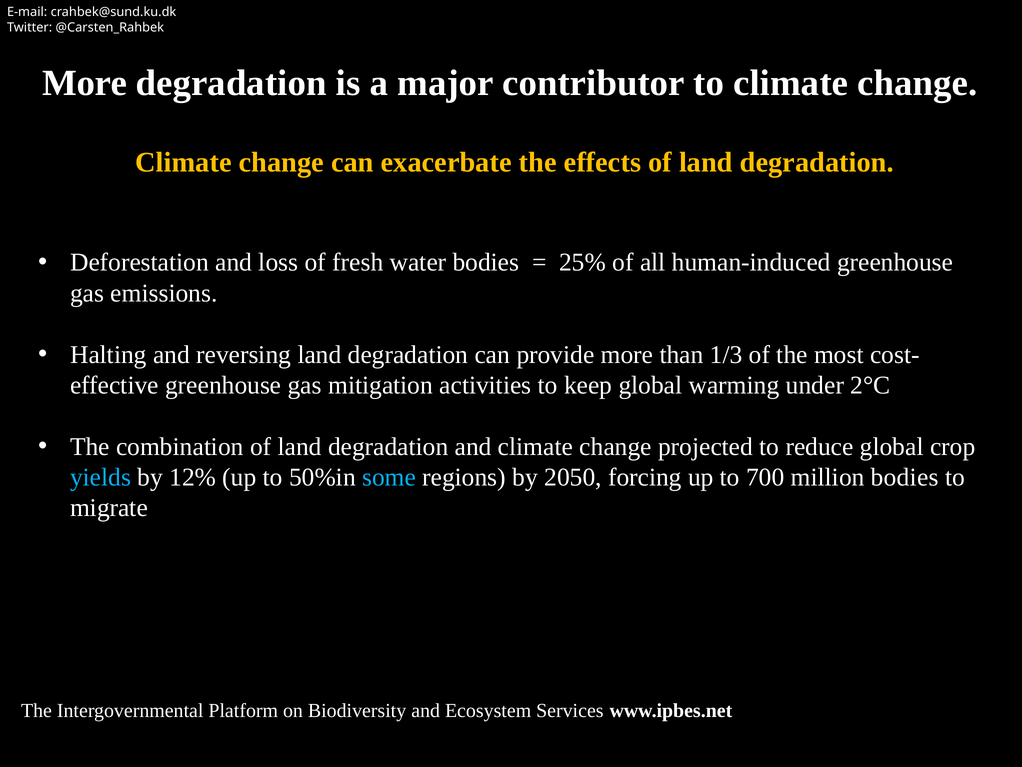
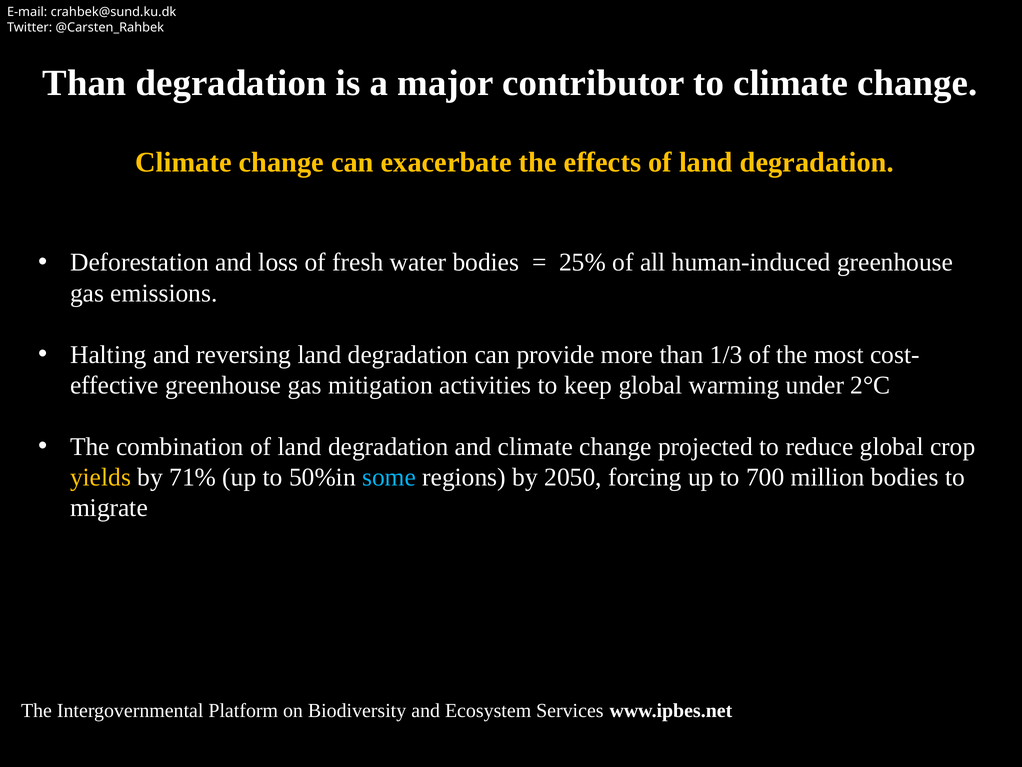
More: More -> Than (84, 83)
yields colour: light blue -> yellow (101, 477)
12%: 12% -> 71% (193, 477)
